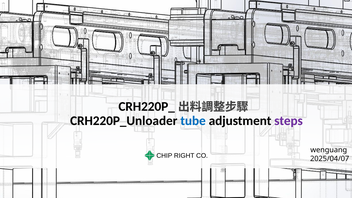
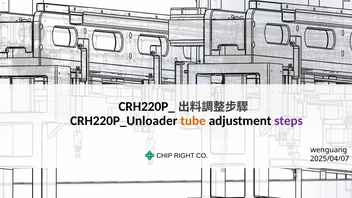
tube colour: blue -> orange (193, 121)
